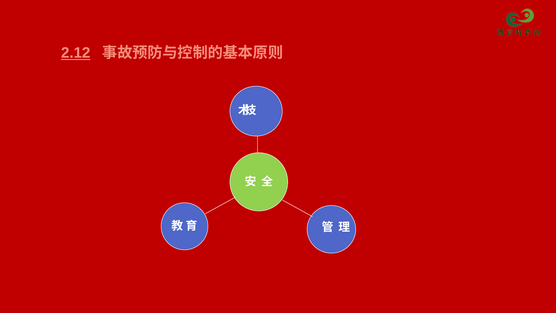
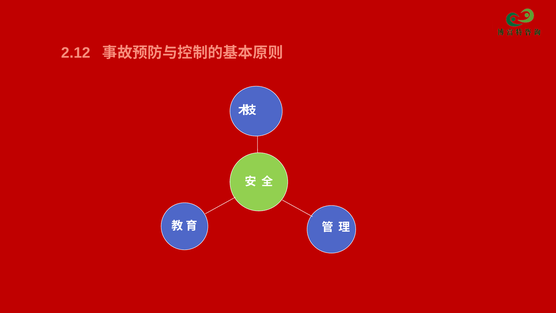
2.12 underline: present -> none (76, 53)
